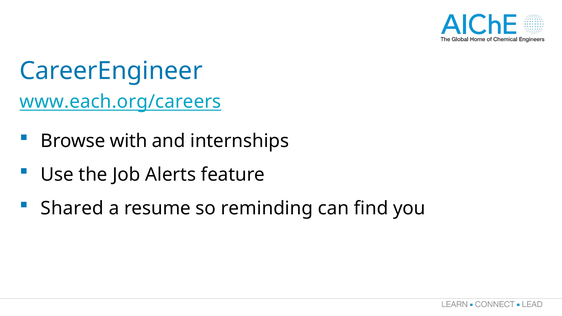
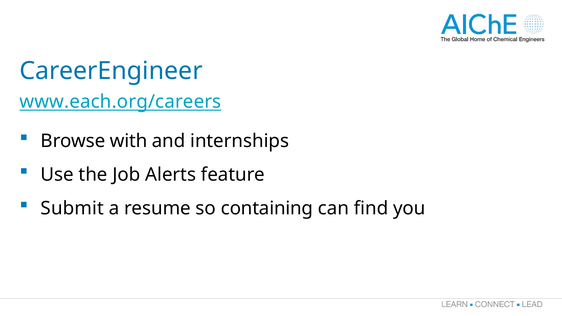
Shared: Shared -> Submit (72, 208)
reminding: reminding -> containing (267, 208)
